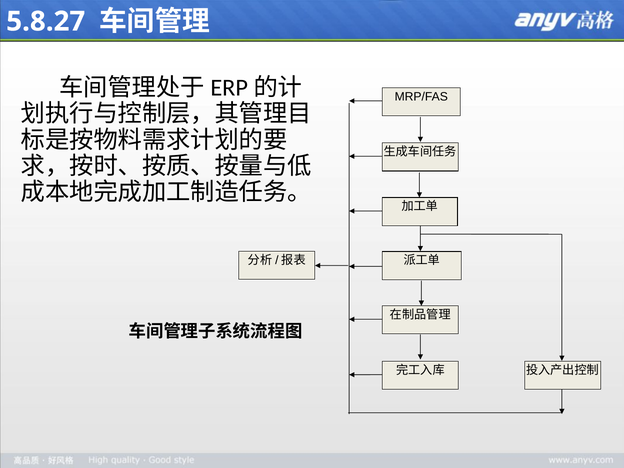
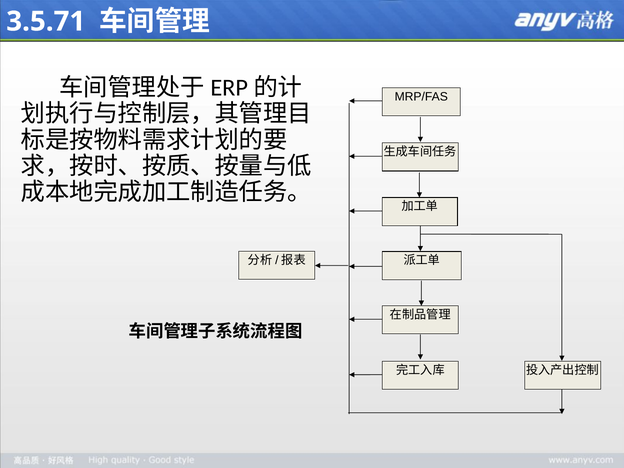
5.8.27: 5.8.27 -> 3.5.71 (46, 21)
